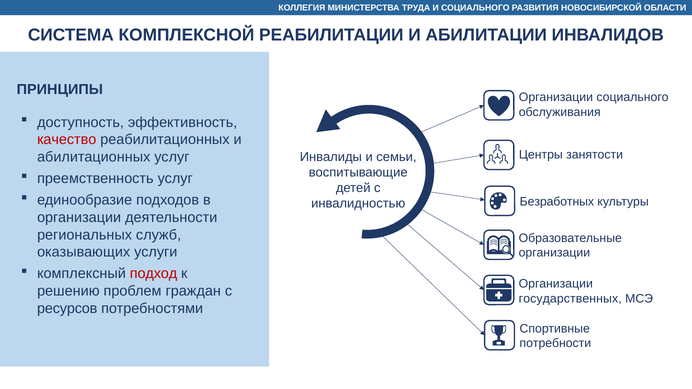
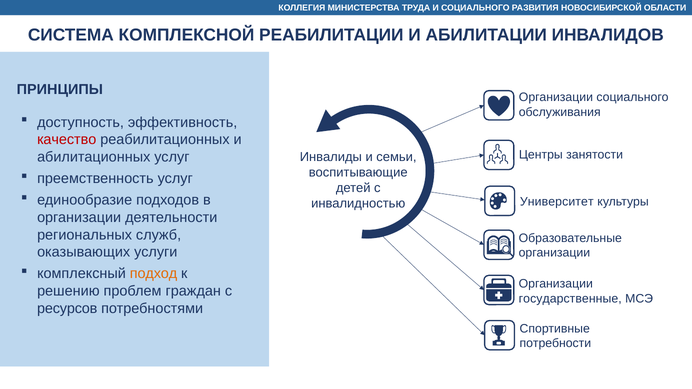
Безработных: Безработных -> Университет (557, 202)
подход colour: red -> orange (154, 274)
государственных: государственных -> государственные (570, 299)
